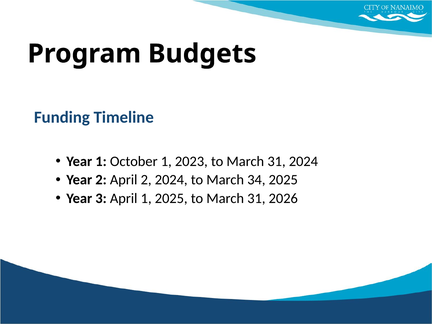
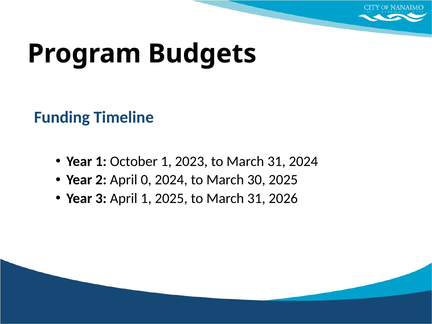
April 2: 2 -> 0 (146, 180)
34: 34 -> 30 (256, 180)
